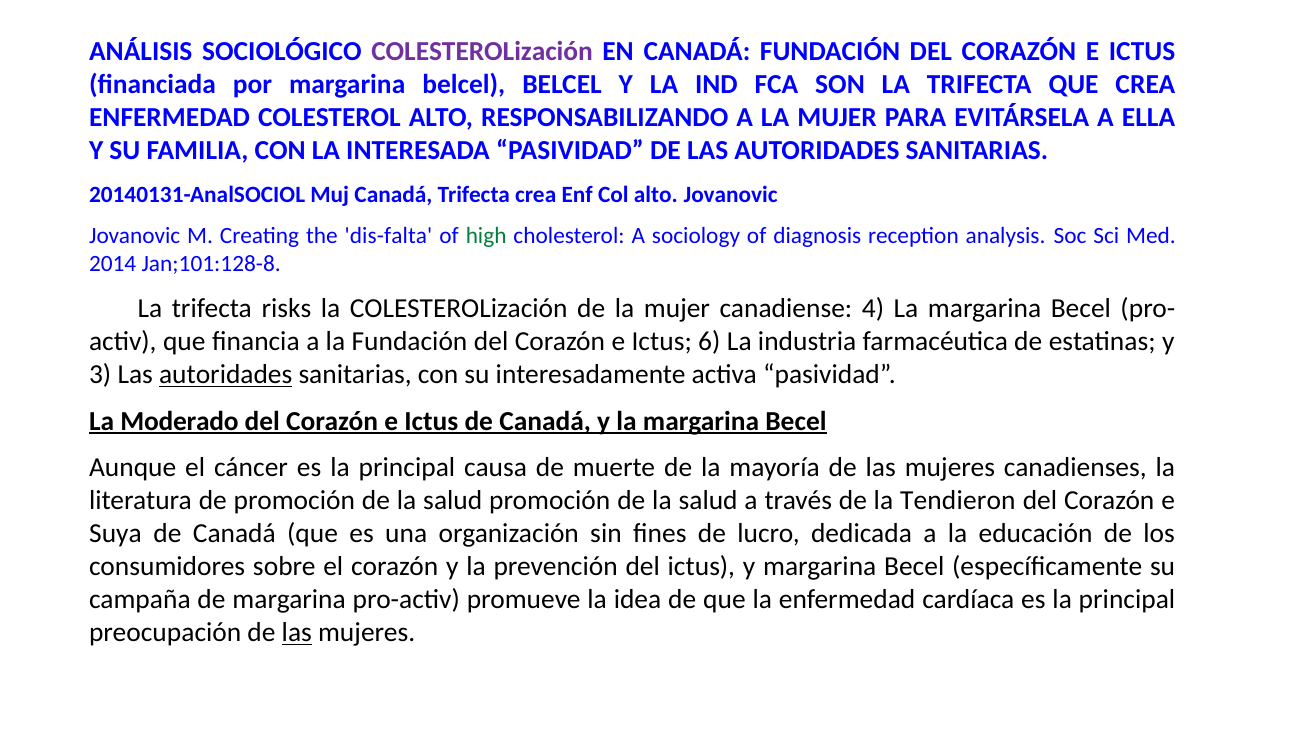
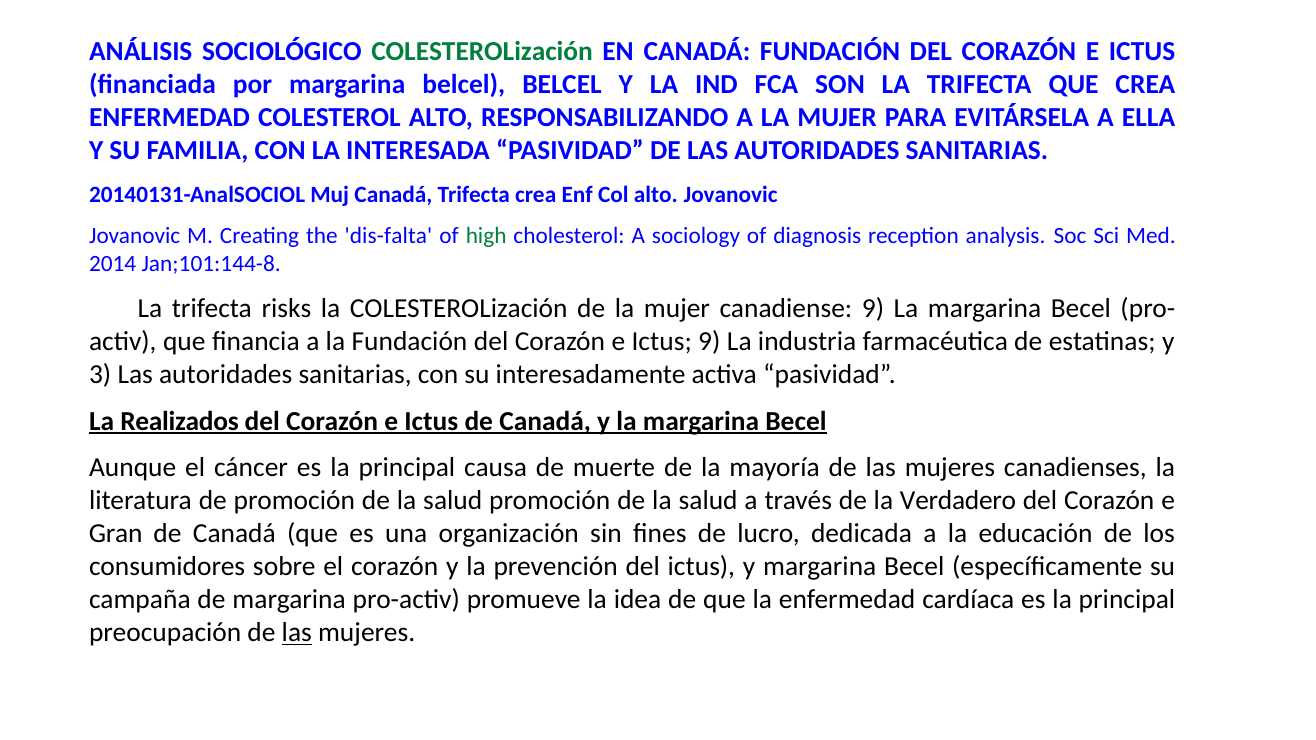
COLESTEROLización colour: purple -> green (482, 52)
Jan;101:128-8: Jan;101:128-8 -> Jan;101:144-8 (211, 264)
canadiense 4: 4 -> 9 (873, 309)
Ictus 6: 6 -> 9 (709, 342)
autoridades underline: present -> none (226, 375)
Moderado: Moderado -> Realizados (180, 421)
Tendieron: Tendieron -> Verdadero (958, 501)
Suya: Suya -> Gran (116, 534)
